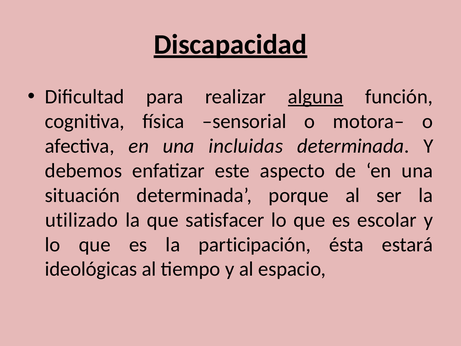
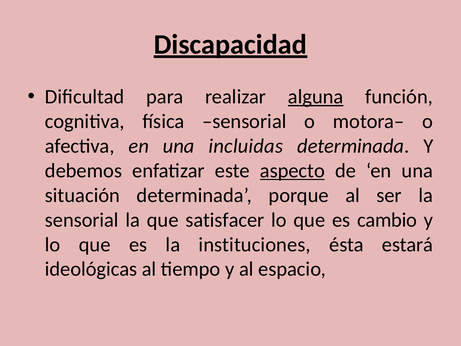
aspecto underline: none -> present (292, 171)
utilizado: utilizado -> sensorial (82, 220)
escolar: escolar -> cambio (387, 220)
participación: participación -> instituciones (255, 244)
